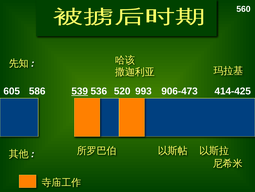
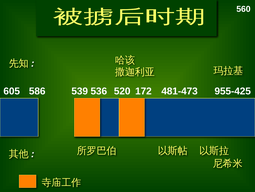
539 underline: present -> none (80, 91)
993: 993 -> 172 (143, 91)
906-473: 906-473 -> 481-473 (180, 91)
414-425: 414-425 -> 955-425 (233, 91)
